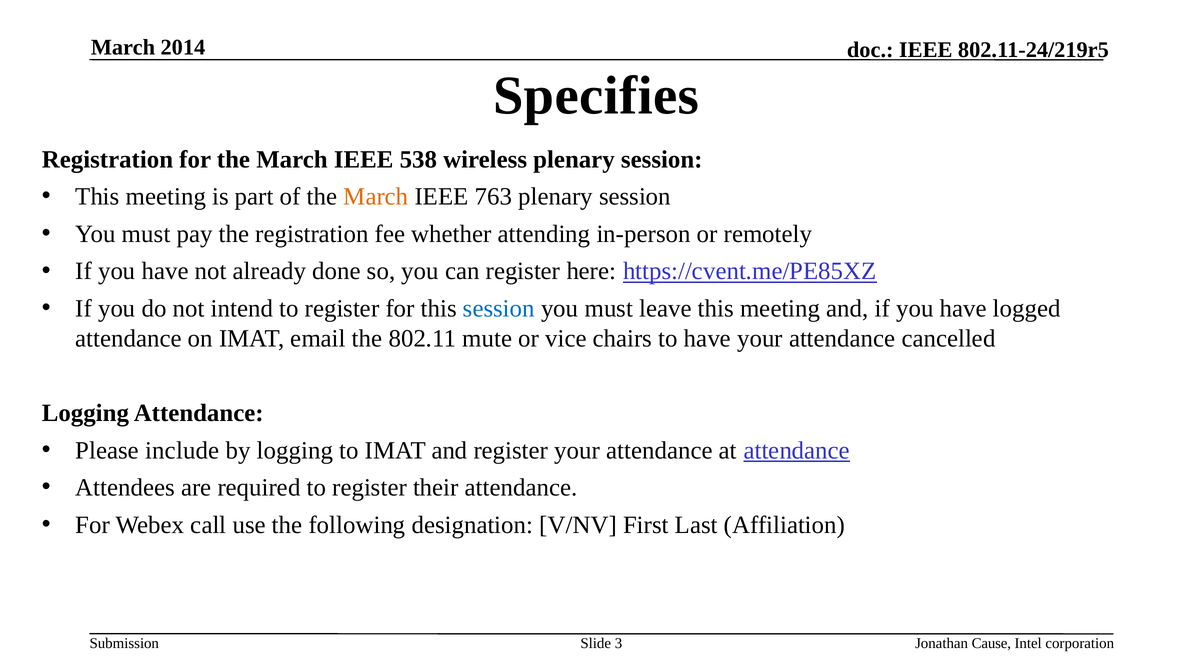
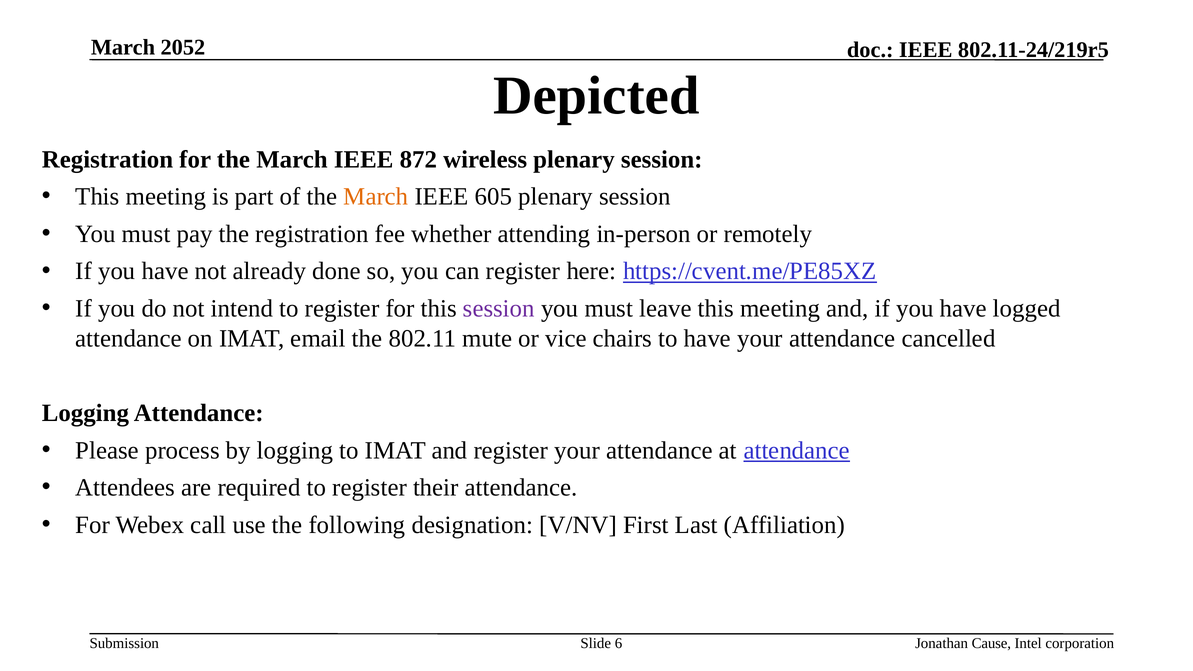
2014: 2014 -> 2052 (183, 47)
Specifies: Specifies -> Depicted (596, 96)
538: 538 -> 872 (418, 159)
763: 763 -> 605 (493, 197)
session colour: blue -> purple (499, 309)
include: include -> process (182, 450)
3: 3 -> 6 (619, 644)
